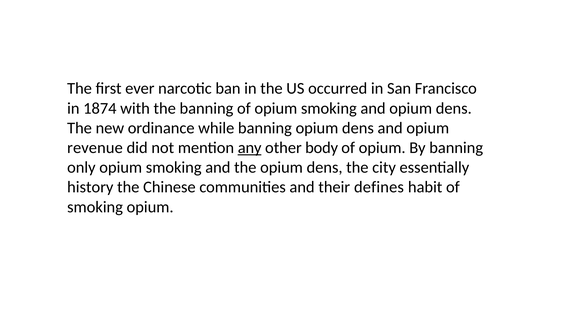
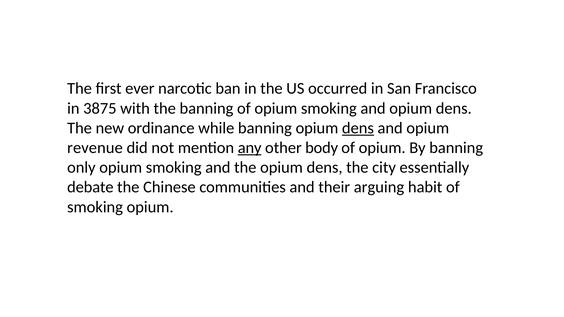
1874: 1874 -> 3875 (100, 108)
dens underline: none -> present (358, 128)
history: history -> debate (90, 187)
defines: defines -> arguing (379, 187)
